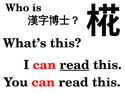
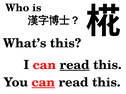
can underline: none -> present (43, 83)
